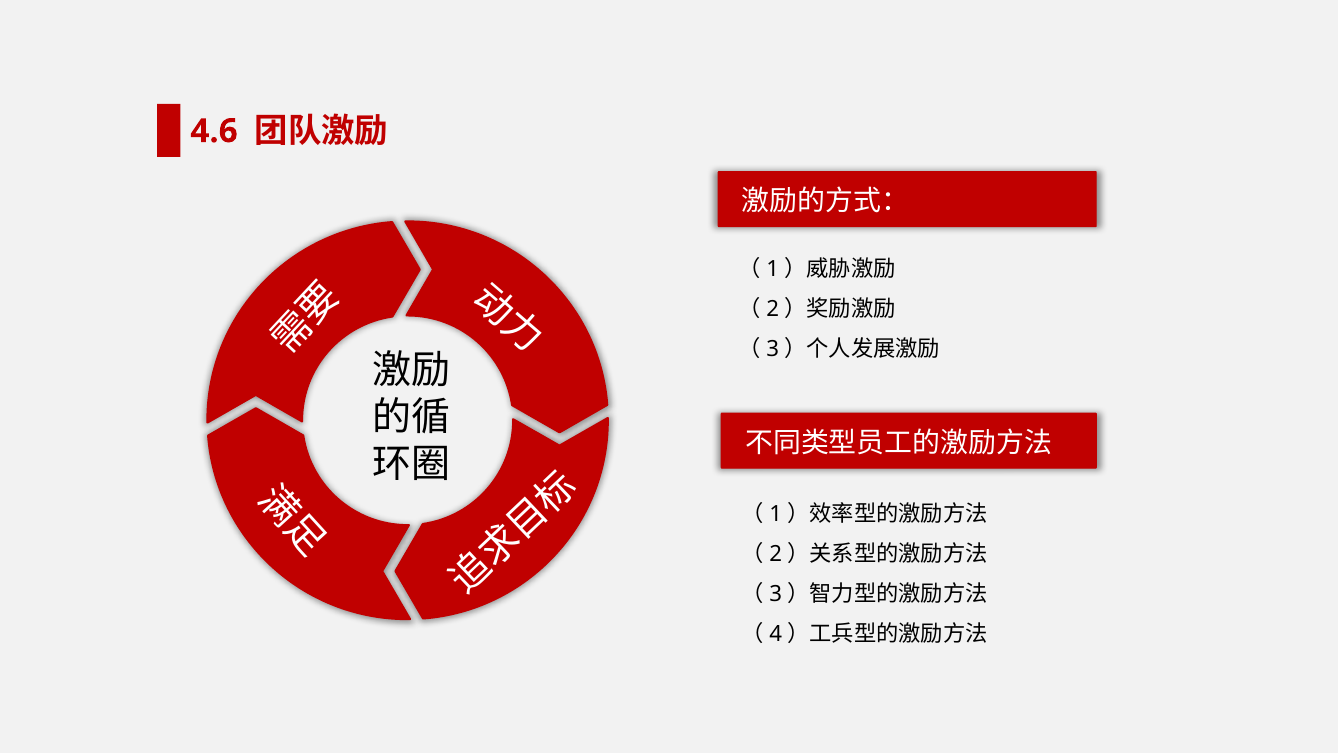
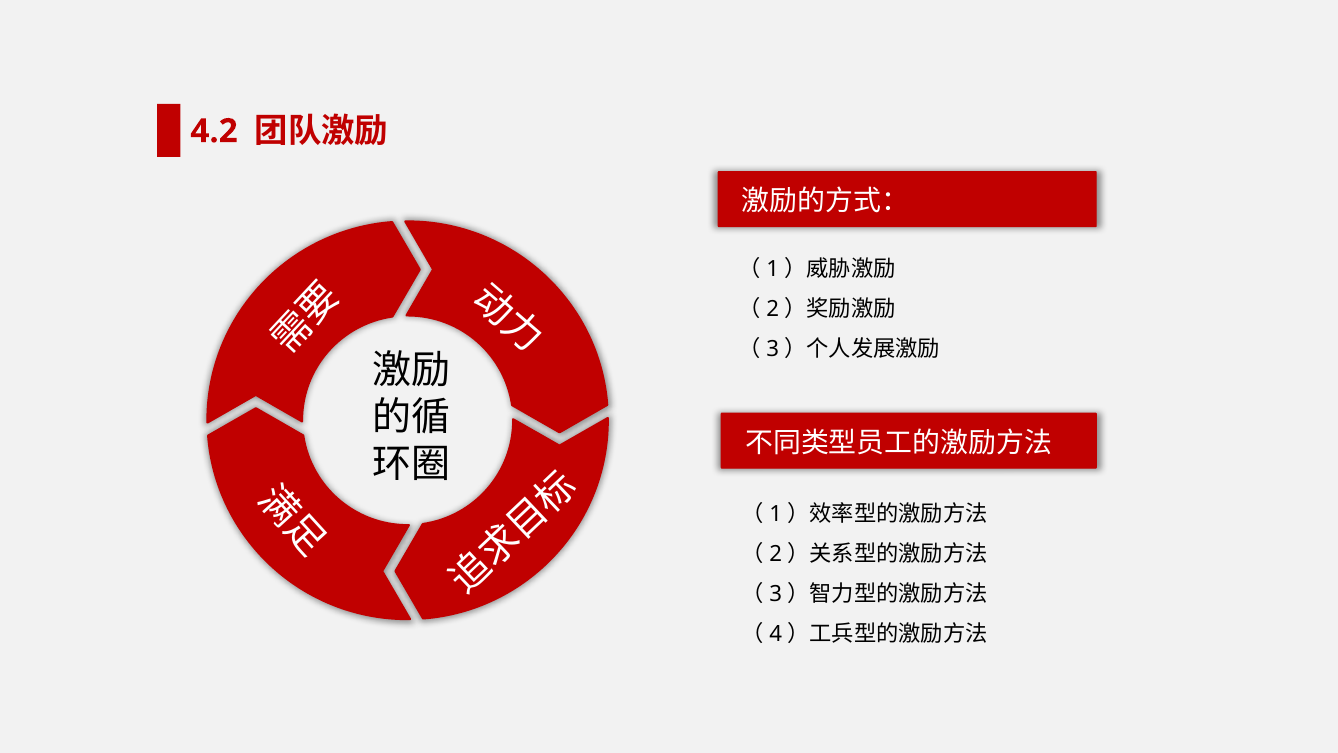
4.6: 4.6 -> 4.2 (214, 131)
